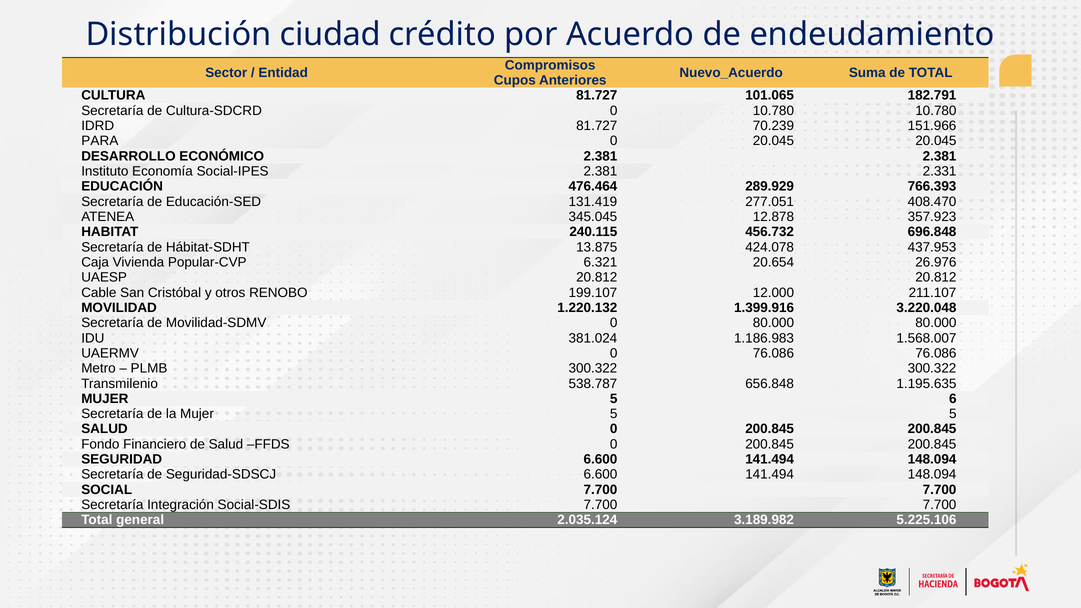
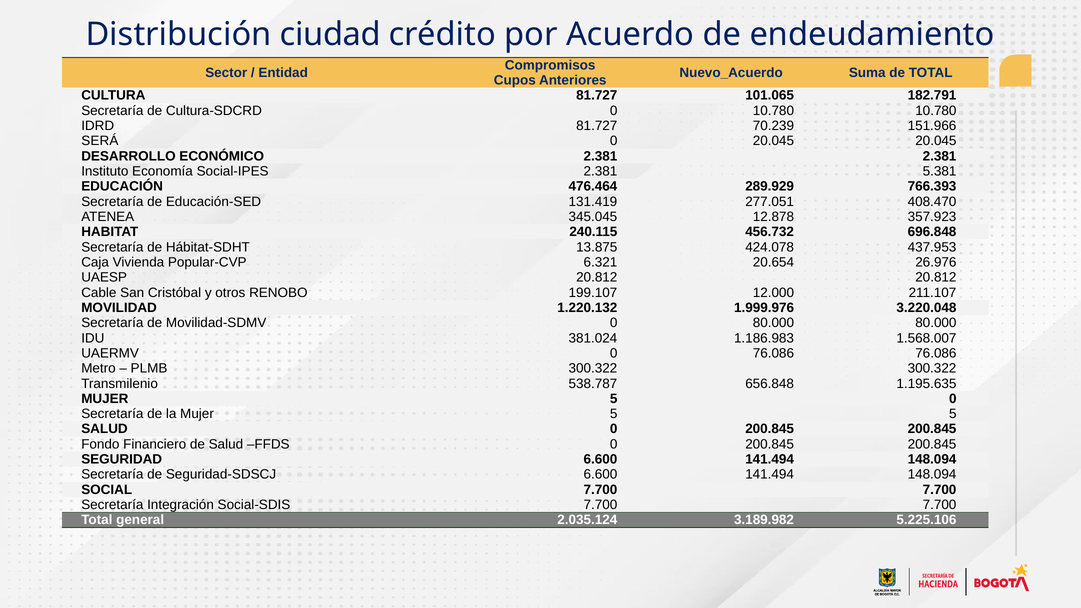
PARA: PARA -> SERÁ (100, 141)
2.331: 2.331 -> 5.381 (940, 171)
1.399.916: 1.399.916 -> 1.999.976 (764, 308)
5 6: 6 -> 0 (953, 399)
